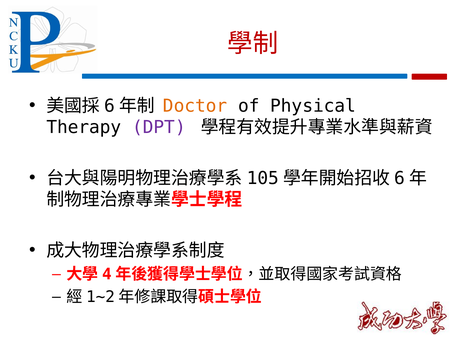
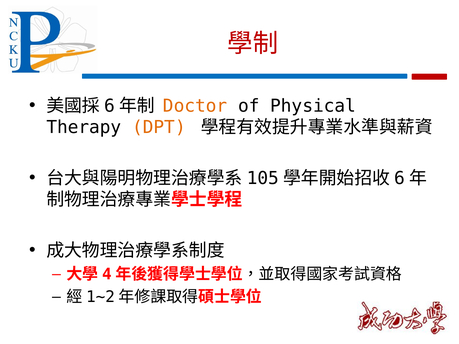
DPT colour: purple -> orange (159, 127)
